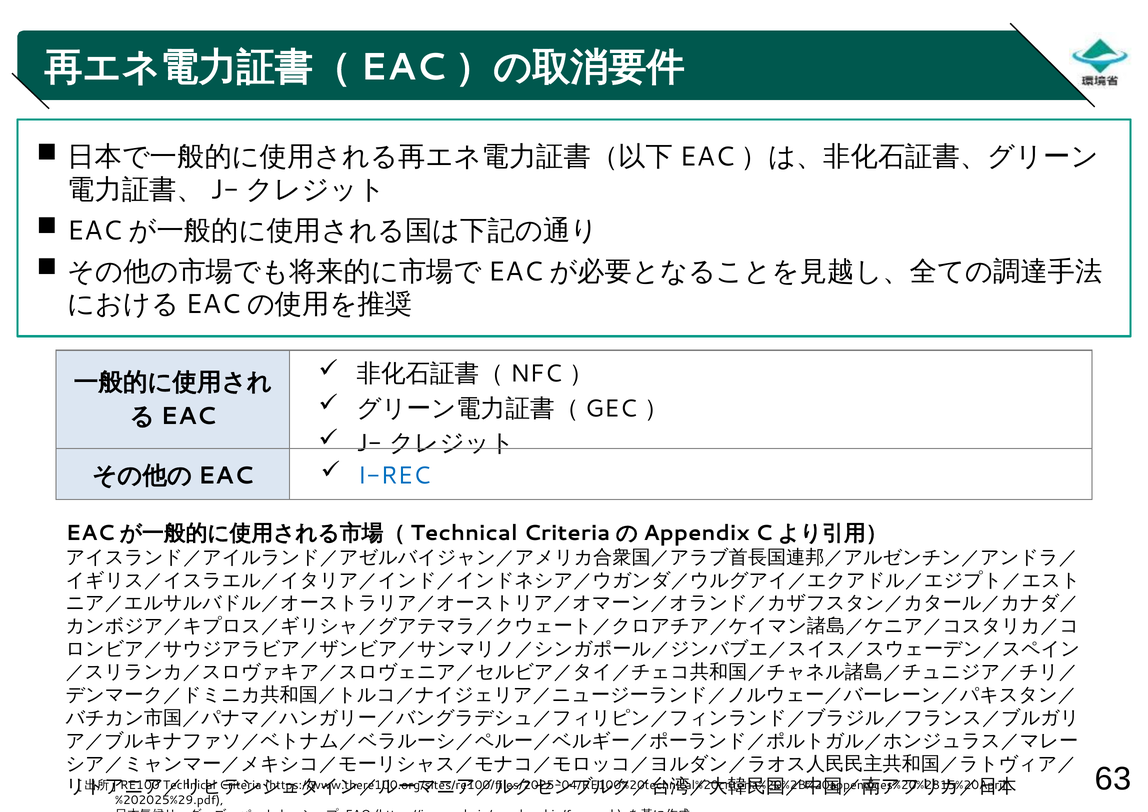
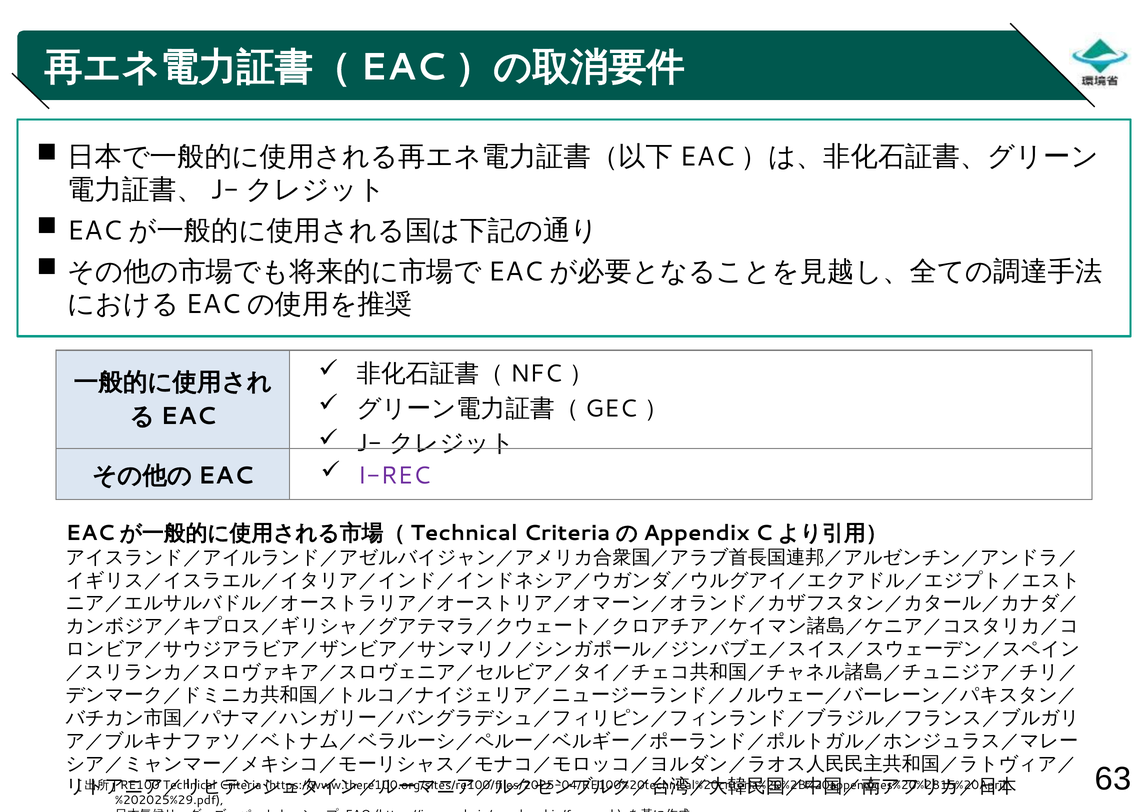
I-REC colour: blue -> purple (394, 475)
